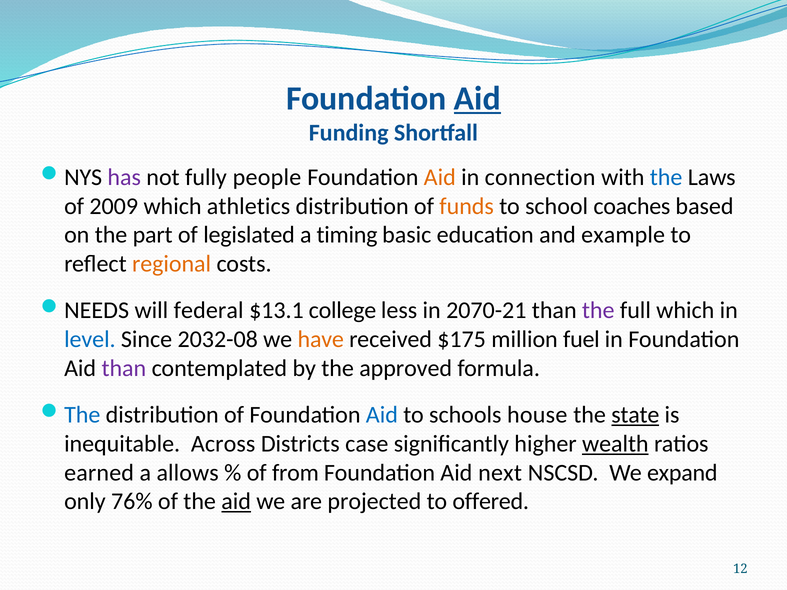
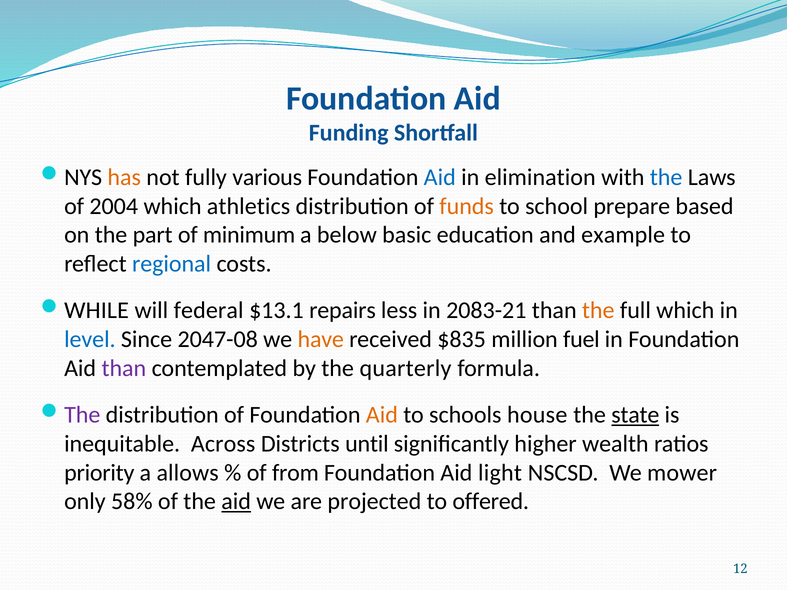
Aid underline: present -> none (477, 99)
has colour: purple -> orange (124, 177)
people: people -> various (267, 177)
Aid colour: orange -> blue (440, 177)
connection: connection -> elimination (540, 177)
2009: 2009 -> 2004 (114, 206)
coaches: coaches -> prepare (632, 206)
legislated: legislated -> minimum (249, 235)
timing: timing -> below (347, 235)
regional colour: orange -> blue (172, 264)
NEEDS: NEEDS -> WHILE (97, 311)
college: college -> repairs (342, 311)
2070-21: 2070-21 -> 2083-21 (486, 311)
the colour: purple -> orange (598, 311)
2032-08: 2032-08 -> 2047-08 (218, 340)
$175: $175 -> $835 (462, 340)
approved: approved -> quarterly (405, 368)
The colour: blue -> purple (82, 415)
Aid colour: blue -> orange (382, 415)
case: case -> until (367, 444)
wealth underline: present -> none (615, 444)
earned: earned -> priority (99, 473)
next: next -> light (500, 473)
expand: expand -> mower (682, 473)
76%: 76% -> 58% (132, 502)
